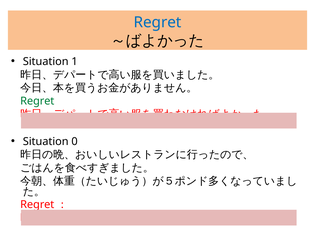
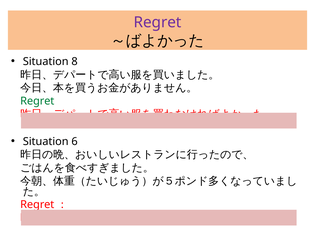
Regret colour: blue -> purple (158, 22)
1: 1 -> 8 (75, 62)
0: 0 -> 6 (75, 142)
